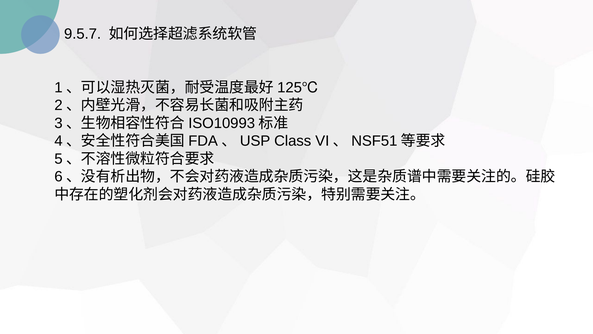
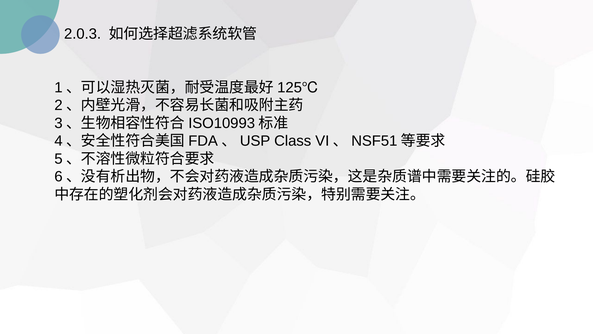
9.5.7: 9.5.7 -> 2.0.3 (83, 34)
